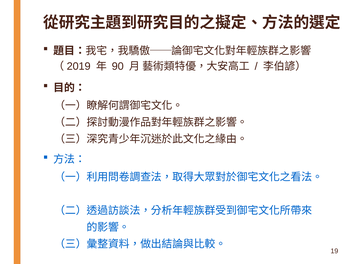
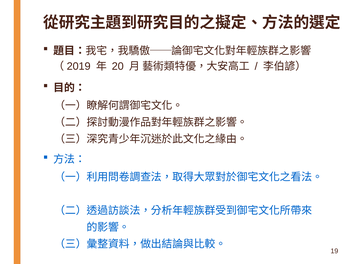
90: 90 -> 20 (118, 66)
